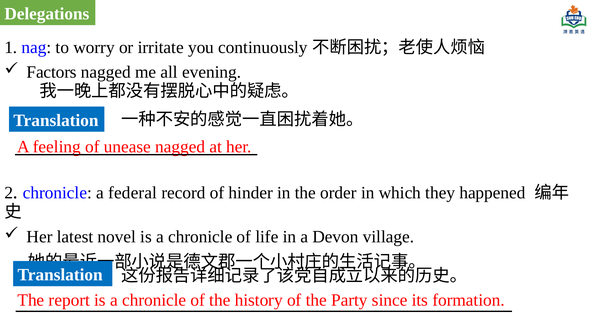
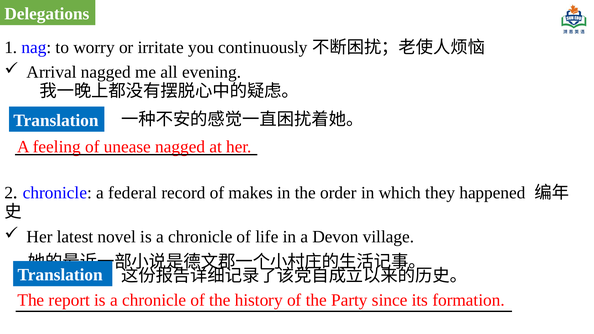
Factors: Factors -> Arrival (52, 72)
hinder: hinder -> makes (251, 193)
